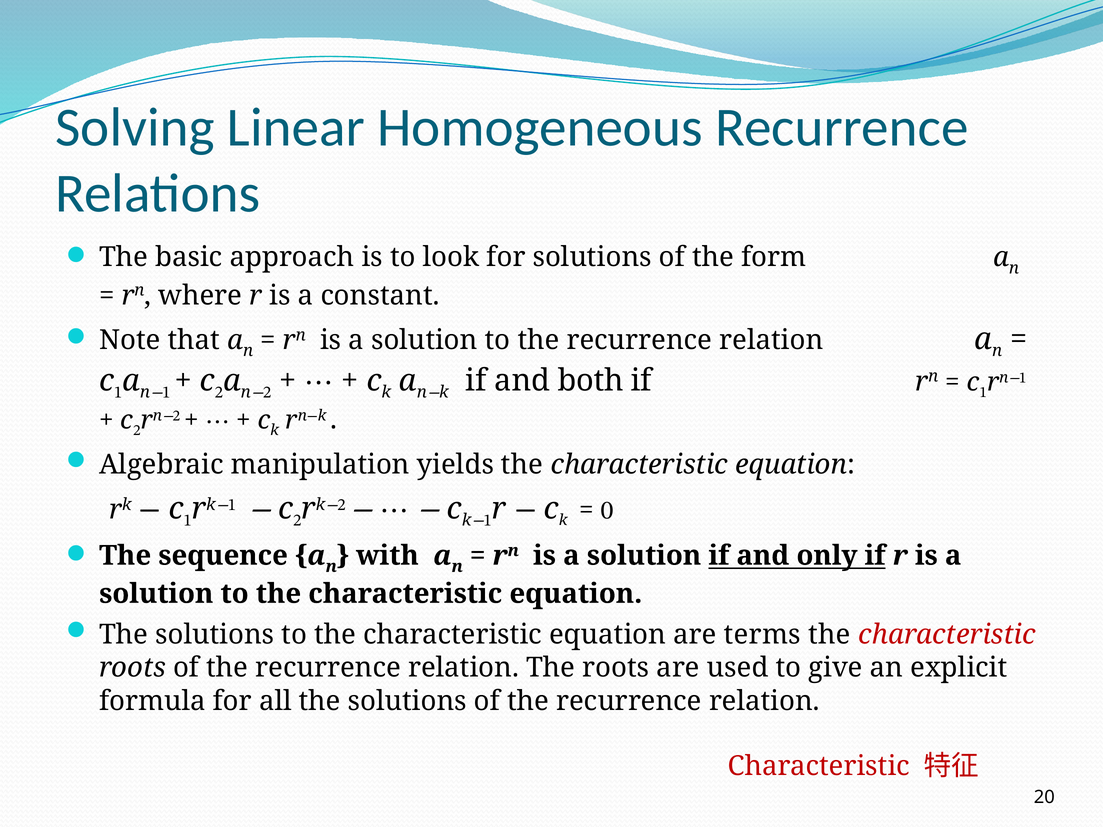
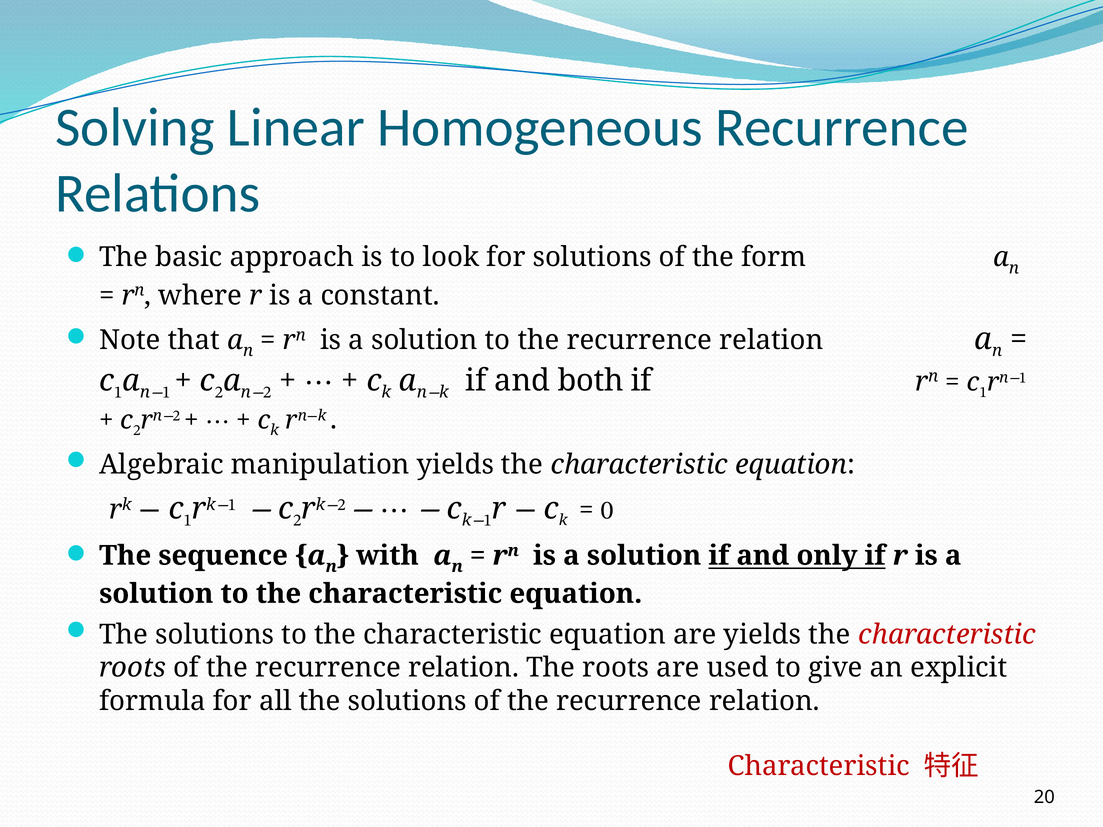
are terms: terms -> yields (762, 635)
